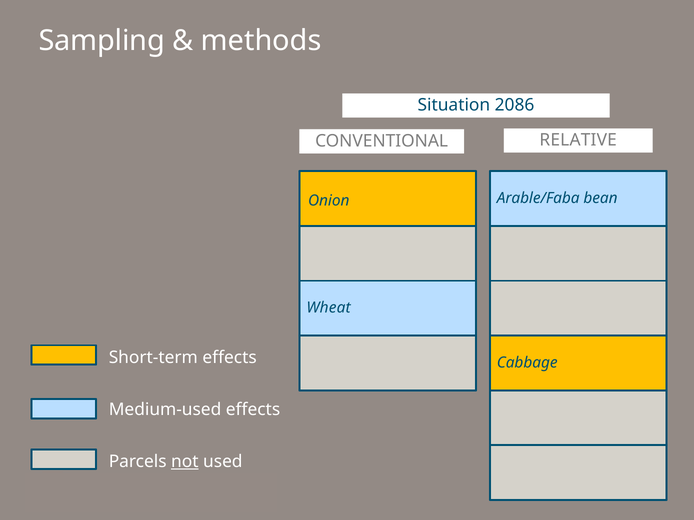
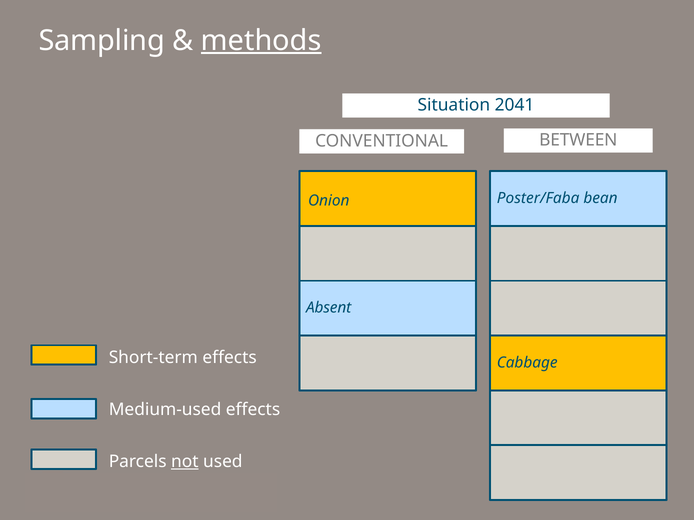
methods underline: none -> present (261, 41)
2086: 2086 -> 2041 (515, 105)
RELATIVE: RELATIVE -> BETWEEN (578, 140)
Arable/Faba: Arable/Faba -> Poster/Faba (538, 198)
Wheat: Wheat -> Absent (329, 308)
